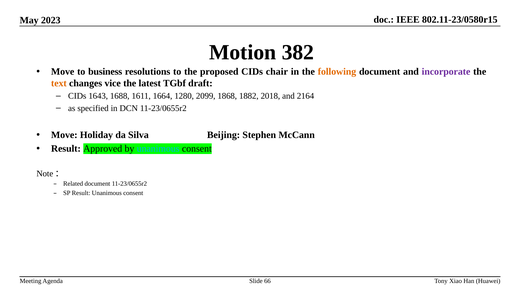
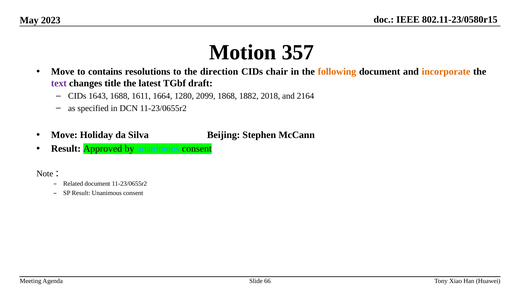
382: 382 -> 357 (298, 52)
business: business -> contains (105, 72)
proposed: proposed -> direction (219, 72)
incorporate colour: purple -> orange (446, 72)
text colour: orange -> purple (59, 83)
vice: vice -> title (113, 83)
